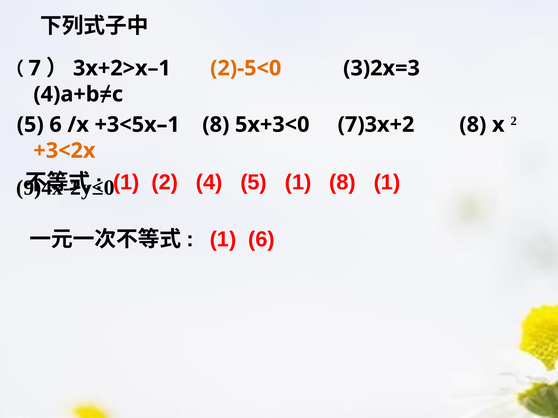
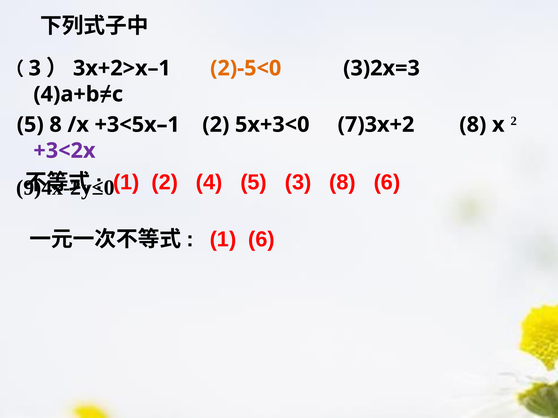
7: 7 -> 3 (35, 68)
5 6: 6 -> 8 (56, 125)
+3<5x–1 8: 8 -> 2 (216, 125)
+3<2x colour: orange -> purple (64, 151)
5 1: 1 -> 3 (298, 183)
8 1: 1 -> 6 (387, 183)
